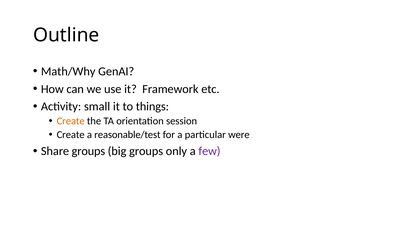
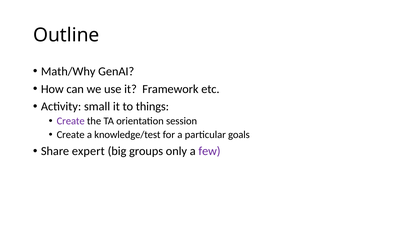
Create colour: orange -> purple (71, 121)
reasonable/test: reasonable/test -> knowledge/test (127, 135)
were: were -> goals (239, 135)
Share groups: groups -> expert (88, 151)
